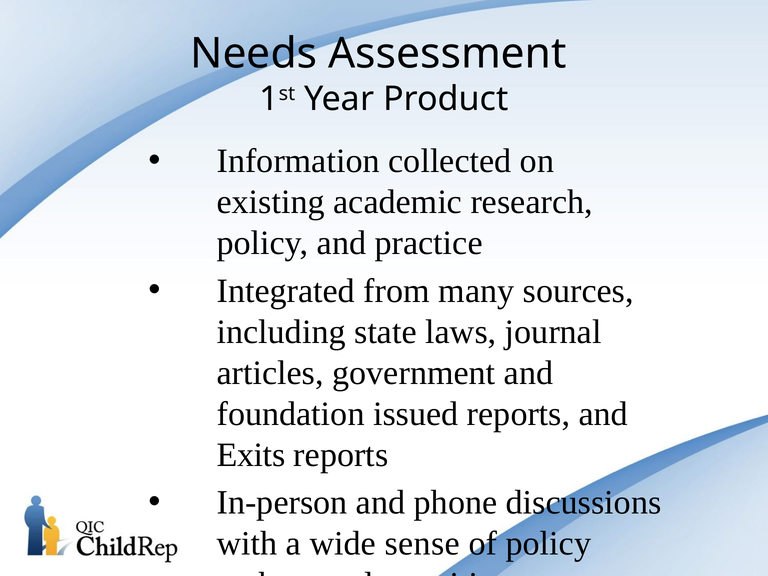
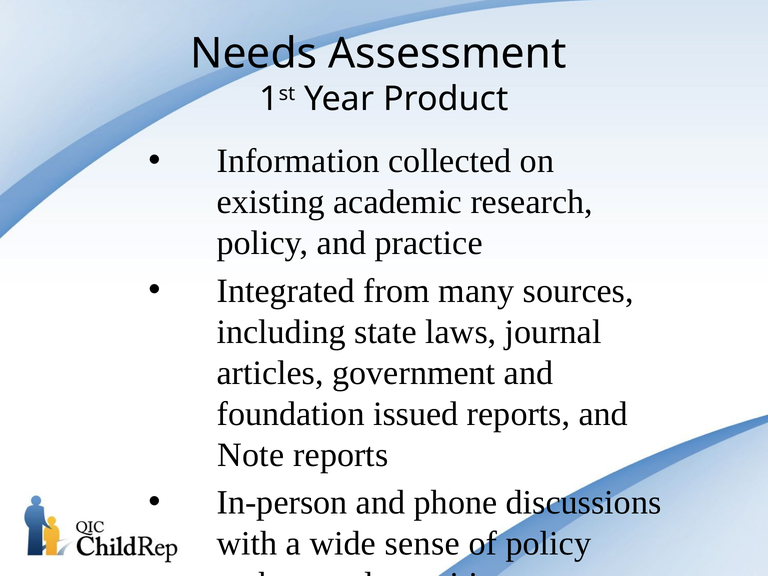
Exits: Exits -> Note (251, 455)
